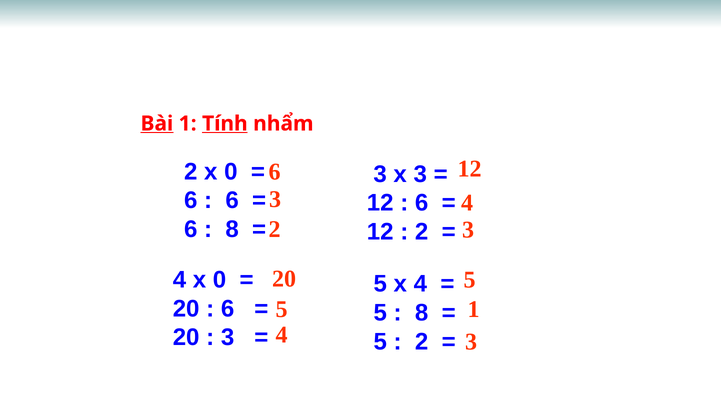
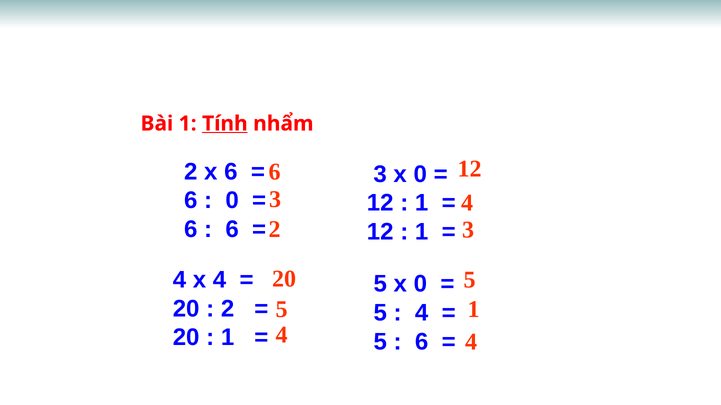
Bài underline: present -> none (157, 124)
2 x 0: 0 -> 6 (231, 172)
3 x 3: 3 -> 0 (420, 174)
6: 6 -> 0 (232, 201)
6: 6 -> 1 (422, 203)
8: 8 -> 6 (232, 230)
2: 2 -> 1 (422, 232)
4 x 0: 0 -> 4 (220, 280)
5 x 4: 4 -> 0 (420, 284)
6: 6 -> 2 (228, 309)
8: 8 -> 4 (422, 313)
4 3: 3 -> 4 (471, 342)
3: 3 -> 1 (228, 338)
2: 2 -> 6 (422, 342)
